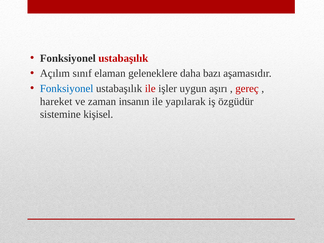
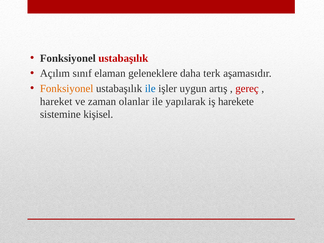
bazı: bazı -> terk (212, 73)
Fonksiyonel colour: blue -> orange (67, 88)
ile colour: red -> blue (150, 88)
aşırı: aşırı -> artış (218, 88)
insanın: insanın -> olanlar (134, 101)
özgüdür: özgüdür -> harekete (236, 101)
